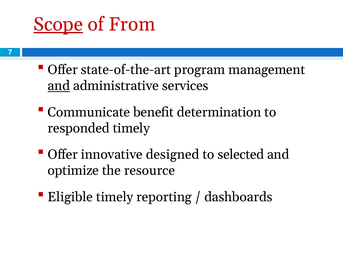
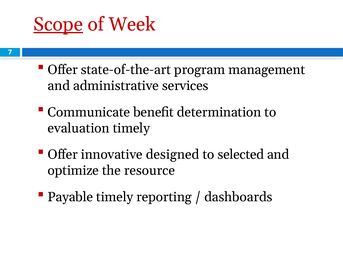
From: From -> Week (132, 24)
and underline: present -> none (59, 86)
responded: responded -> evaluation (79, 128)
Eligible: Eligible -> Payable (70, 197)
